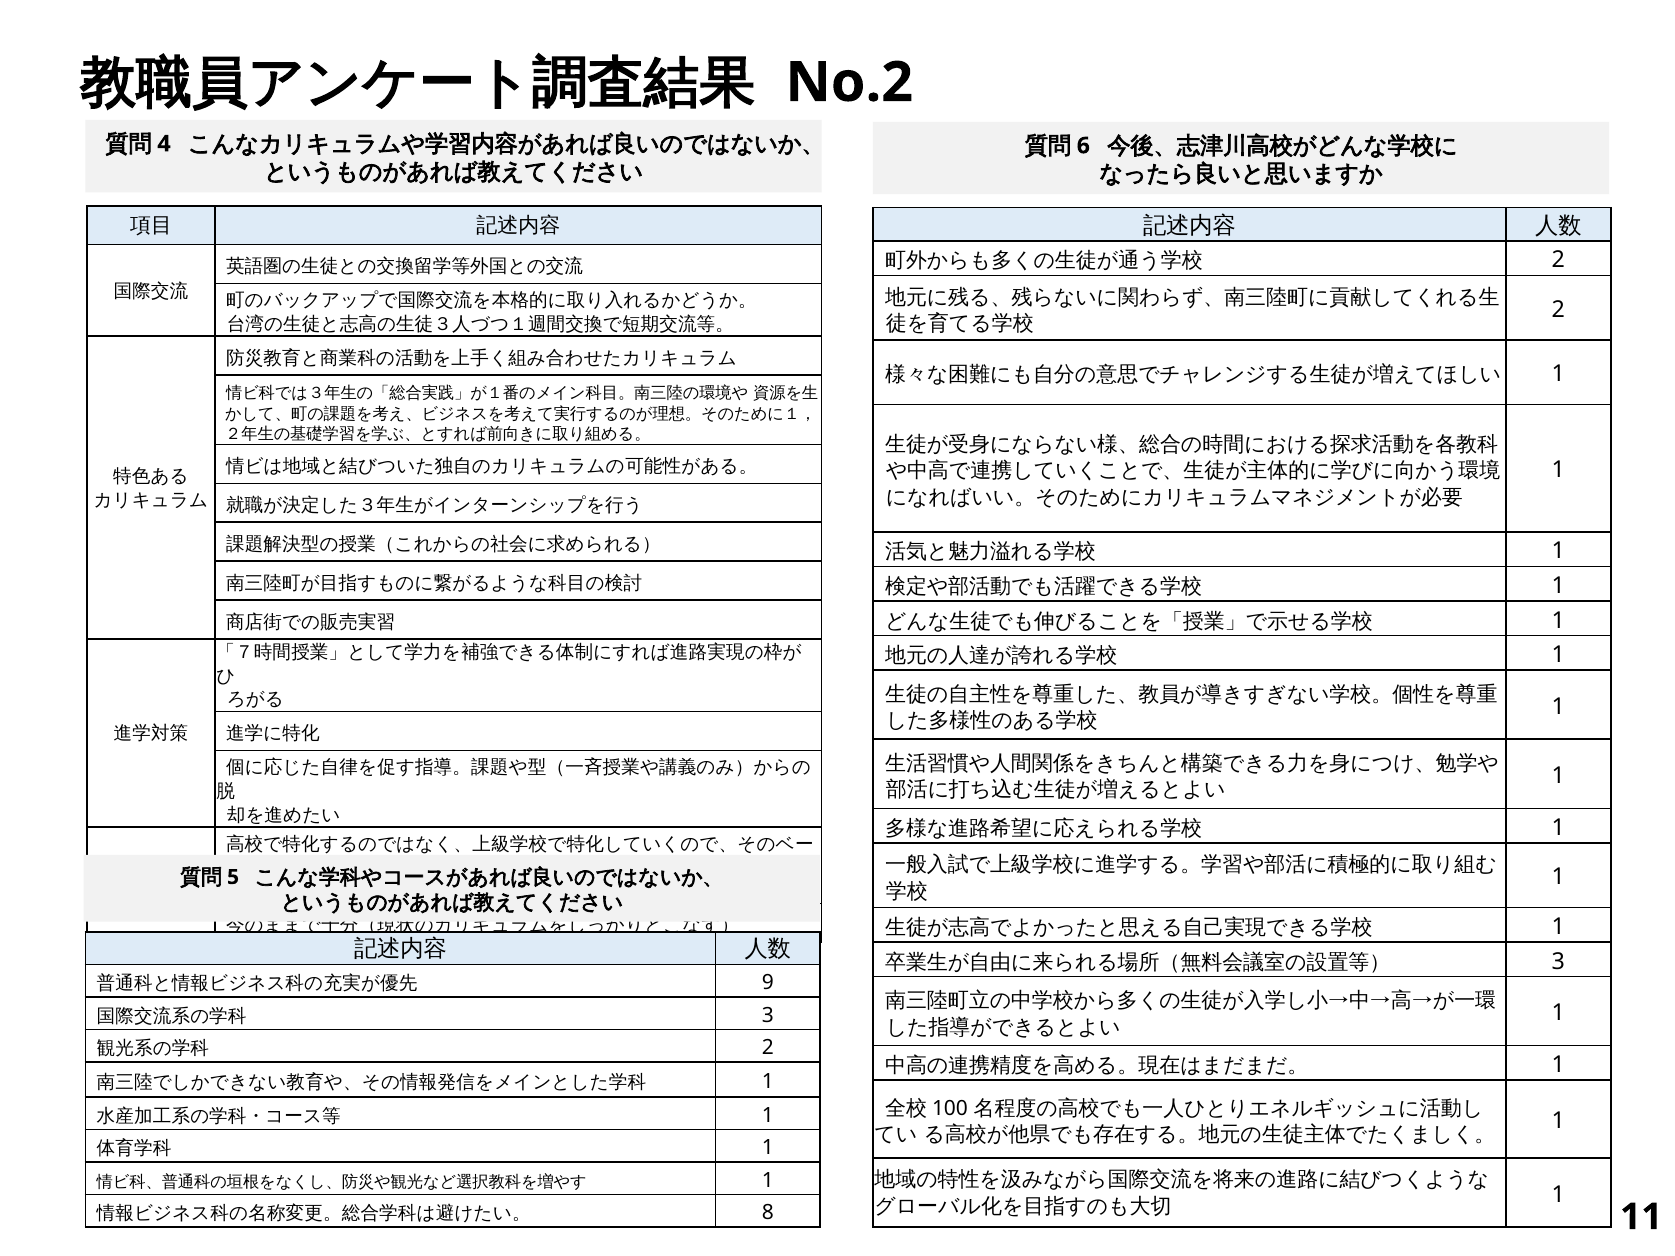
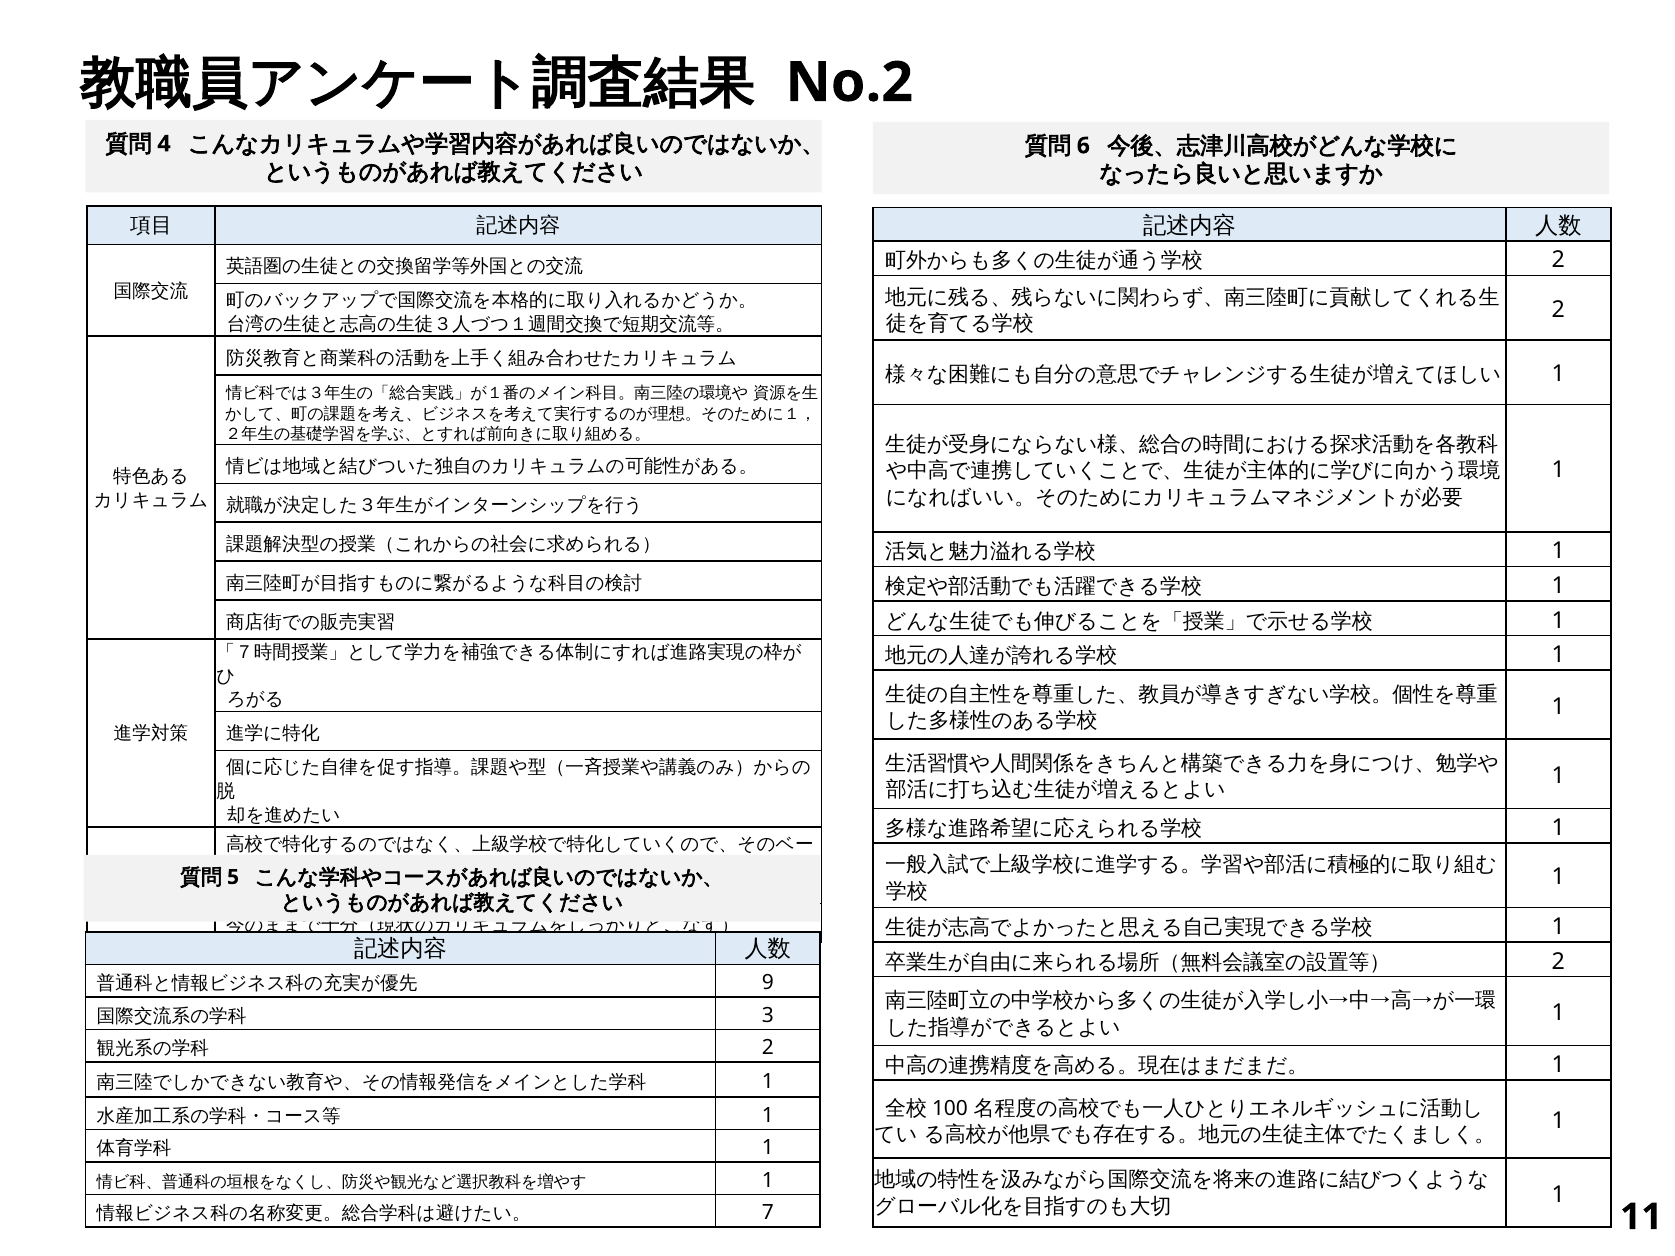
3: 3 -> 2 (1558, 962)
8: 8 -> 7 (768, 1213)
